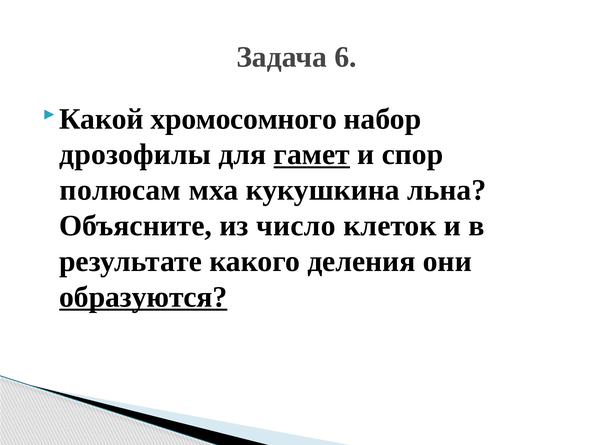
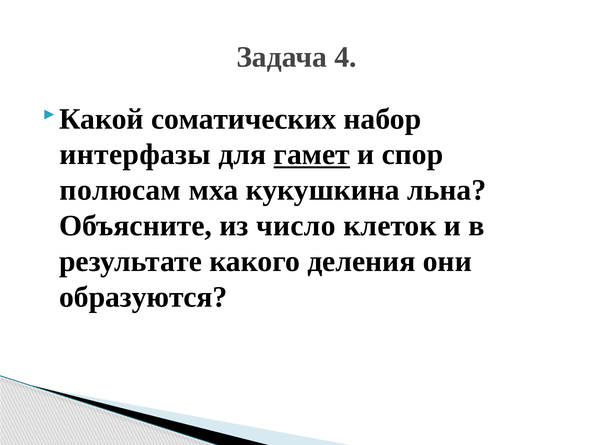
6: 6 -> 4 (346, 57)
хромосомного: хромосомного -> соматических (244, 119)
дрозофилы: дрозофилы -> интерфазы (135, 154)
образуются underline: present -> none (143, 297)
